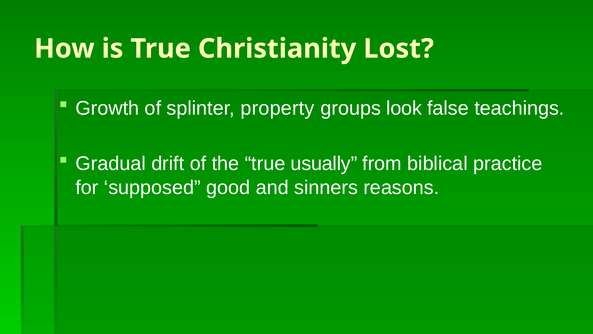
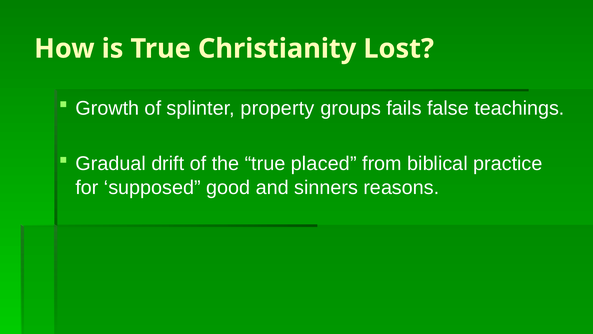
look: look -> fails (404, 108)
usually: usually -> placed (324, 163)
